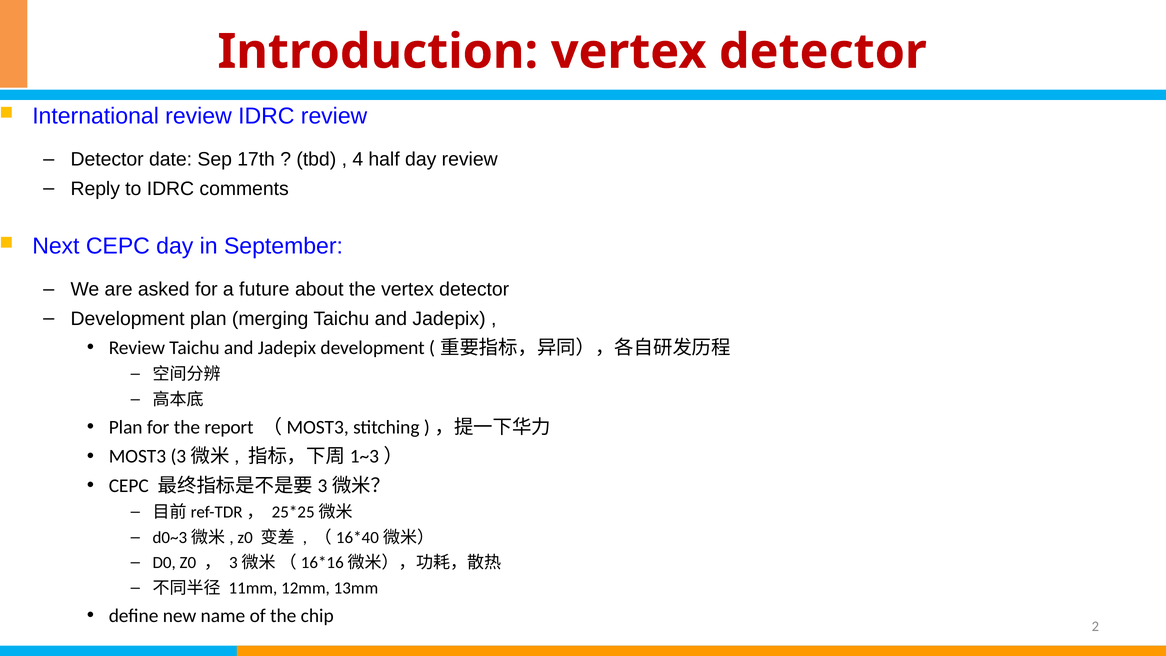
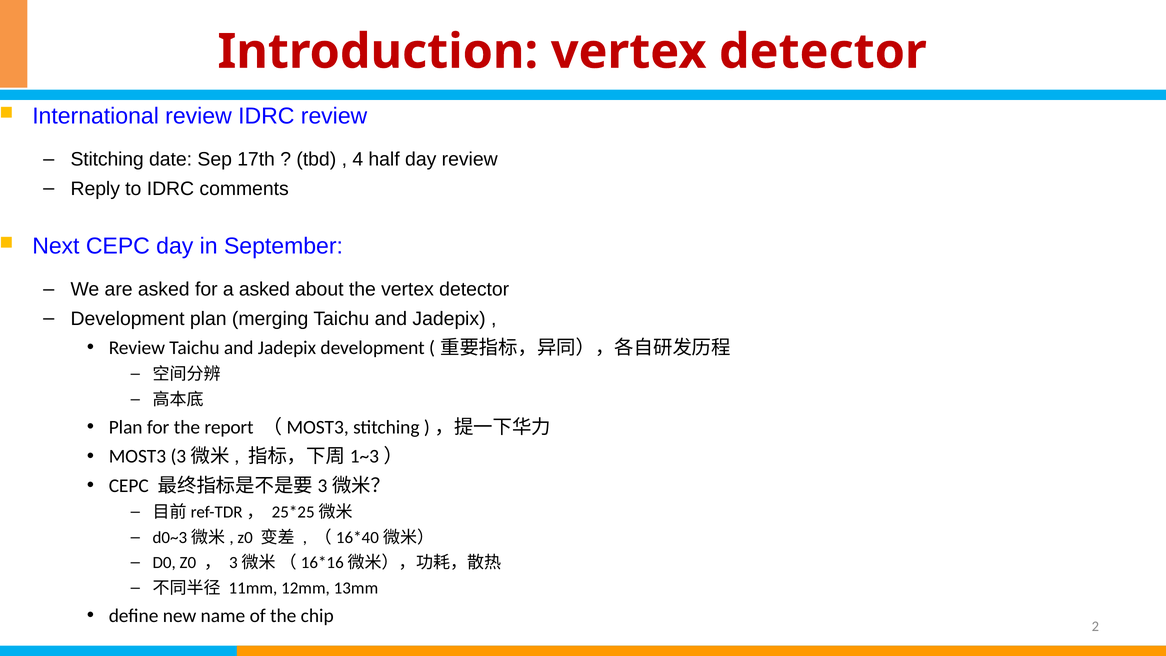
Detector: Detector -> Stitching (107, 159)
a future: future -> asked (264, 289)
